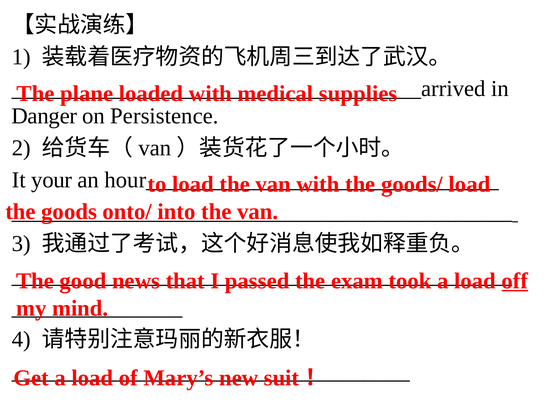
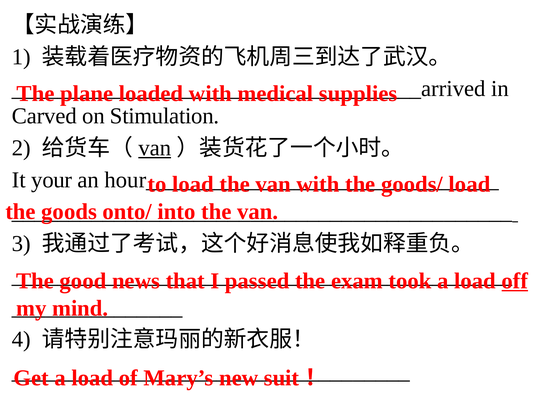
Danger: Danger -> Carved (44, 116)
Persistence: Persistence -> Stimulation (165, 116)
van underline: none -> present (155, 148)
